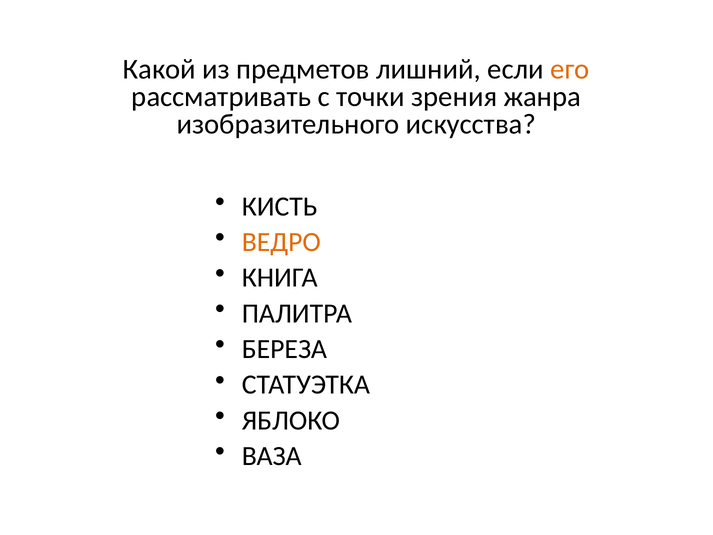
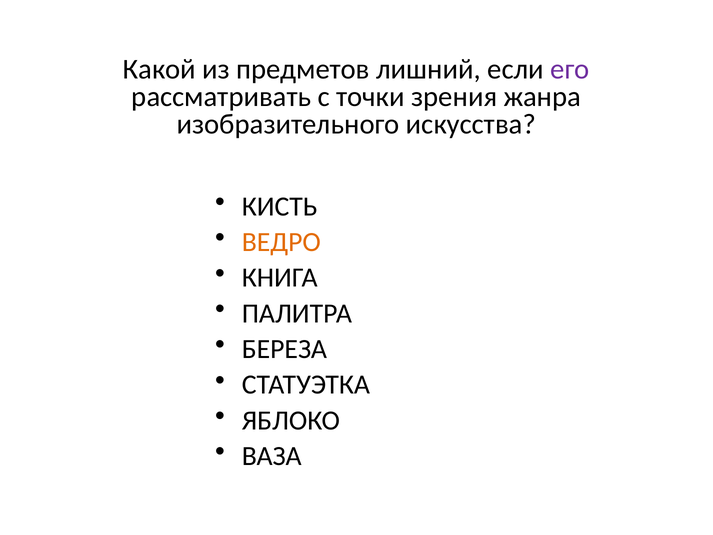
его colour: orange -> purple (570, 69)
